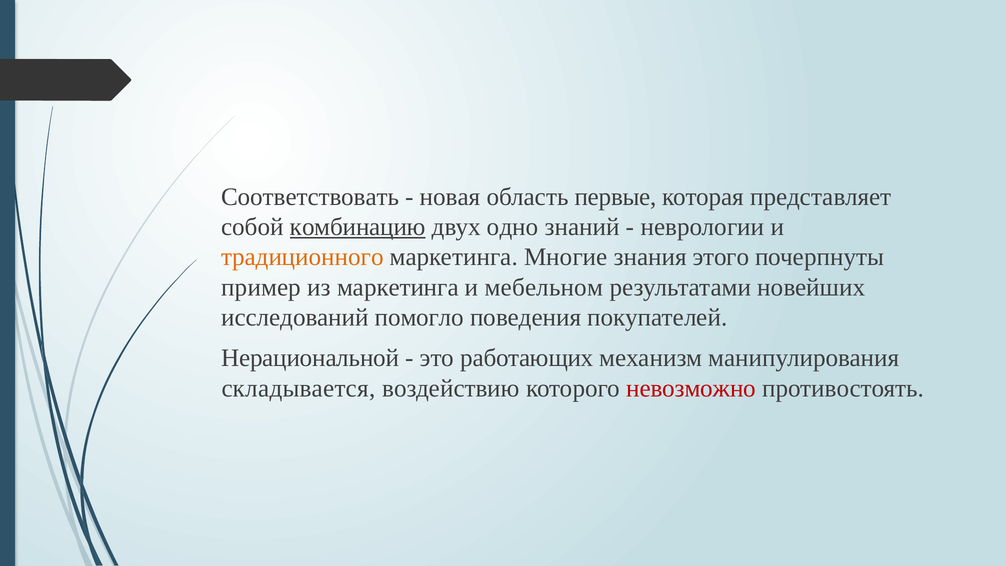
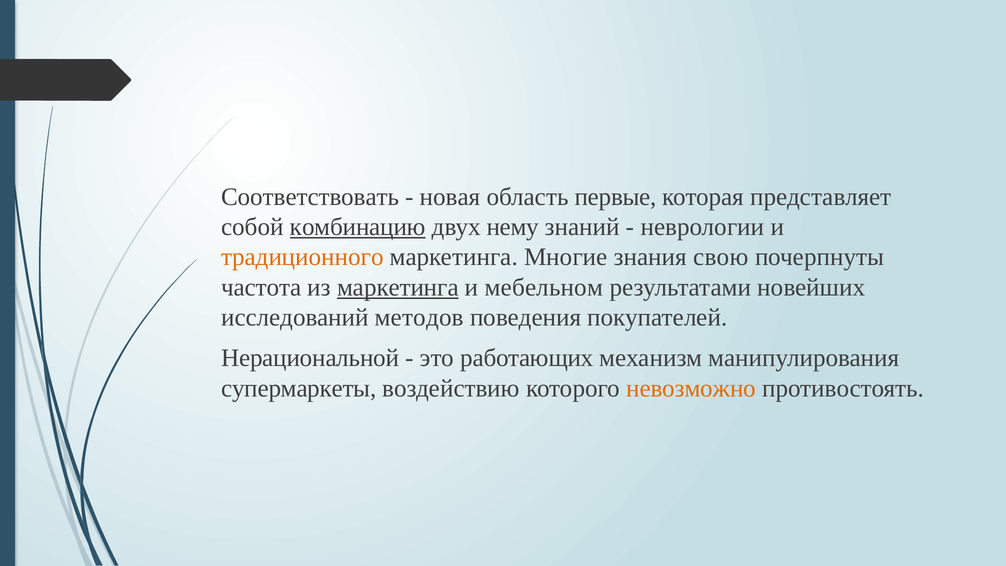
одно: одно -> нему (513, 227)
этого: этого -> свою (721, 257)
пример: пример -> частота (261, 287)
маркетинга underline: none -> present (398, 287)
помогло: помогло -> методов (419, 317)
складывается: складывается -> супермаркеты (299, 388)
невозможно colour: red -> orange (691, 388)
